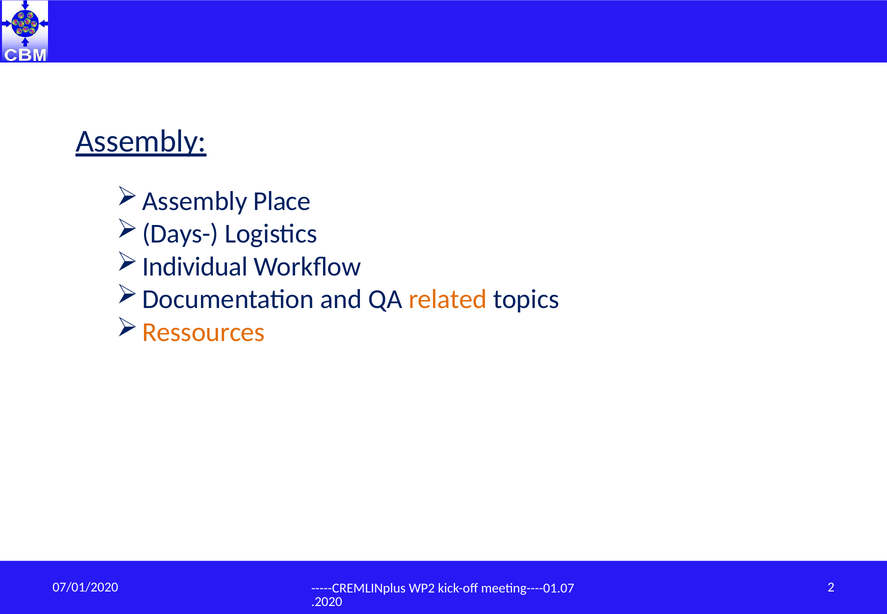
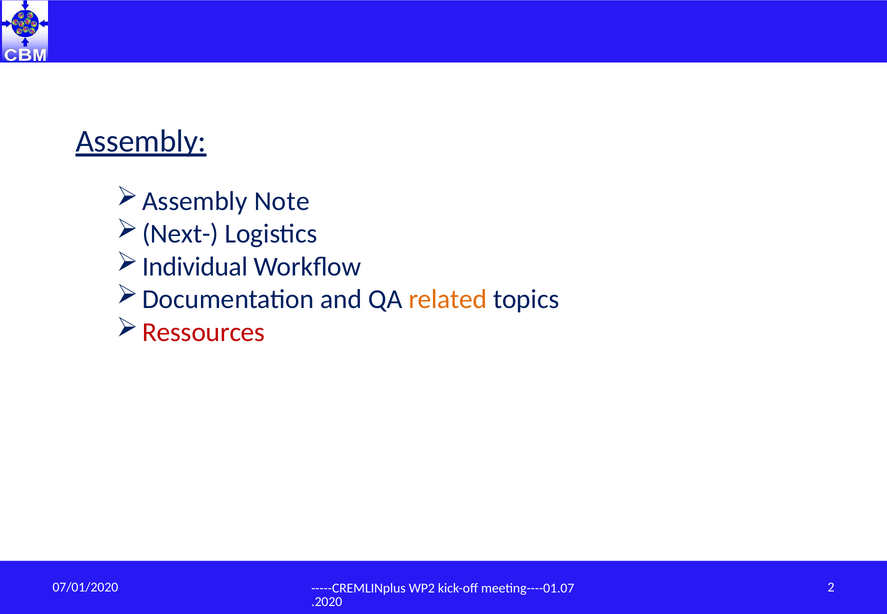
Place: Place -> Note (282, 201)
Days-: Days- -> Next- (180, 234)
Ressources colour: orange -> red (204, 332)
